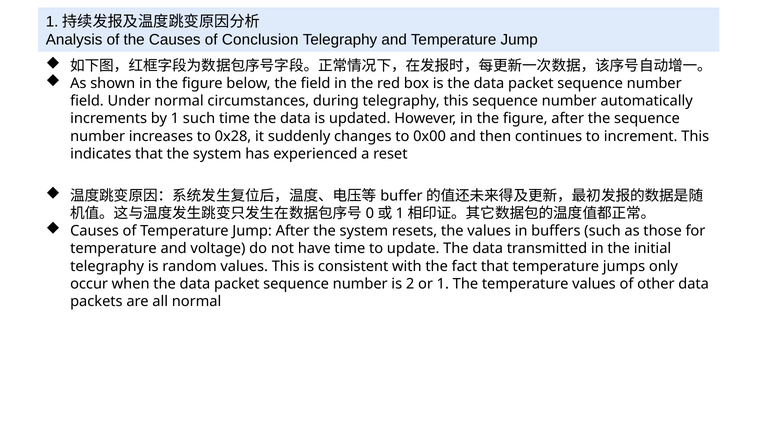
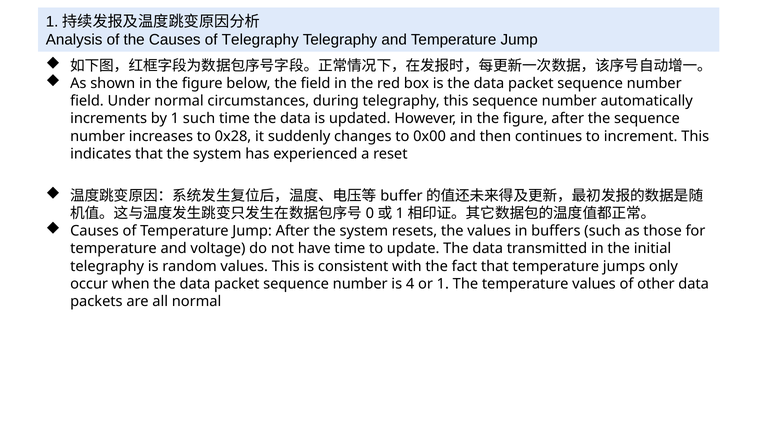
of Conclusion: Conclusion -> Telegraphy (260, 40)
2: 2 -> 4 (410, 284)
